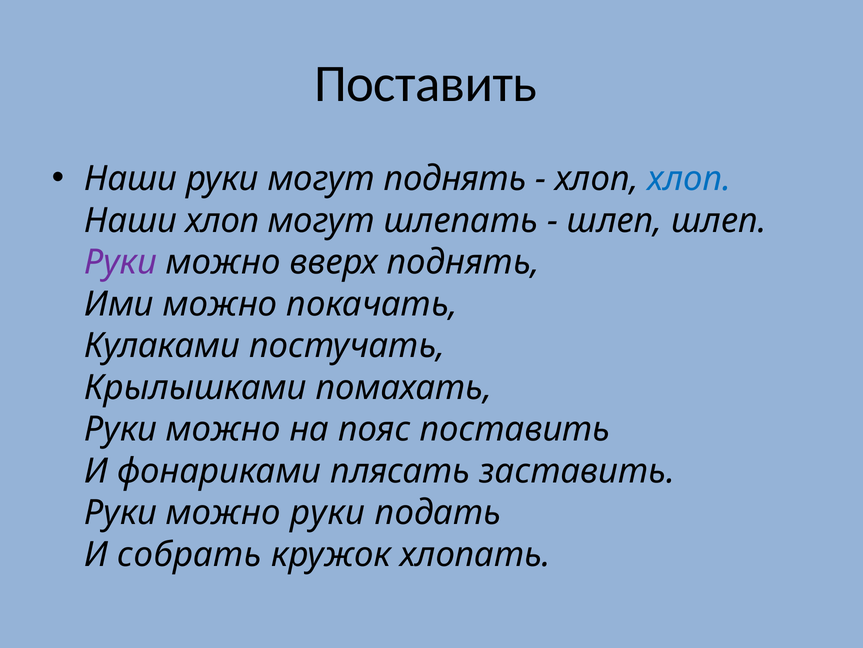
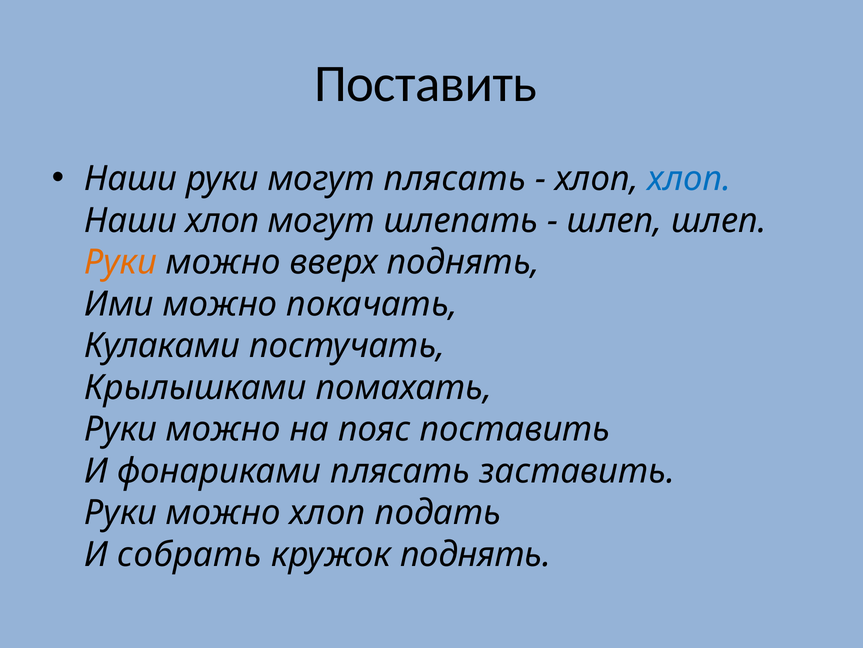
могут поднять: поднять -> плясать (455, 179)
Руки colour: purple -> orange (121, 262)
можно руки: руки -> хлоп (328, 512)
кружок хлопать: хлопать -> поднять (476, 554)
